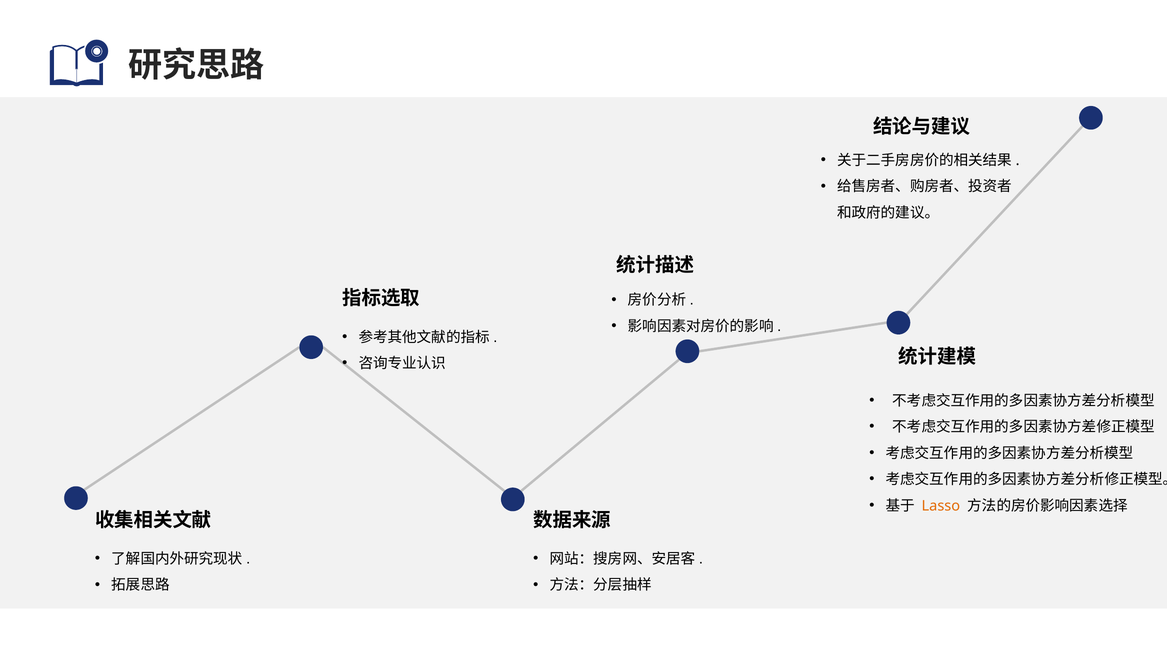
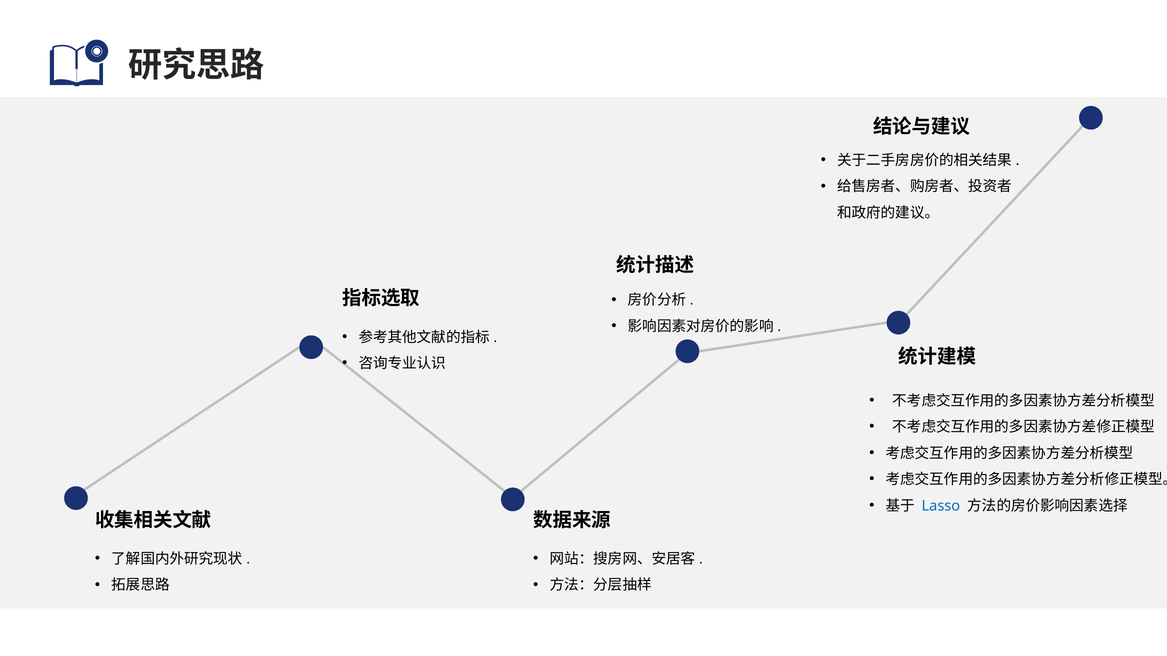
Lasso colour: orange -> blue (941, 506)
